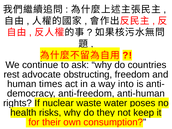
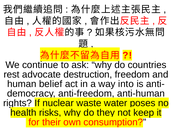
obstructing: obstructing -> destruction (88, 74)
times: times -> belief (51, 84)
